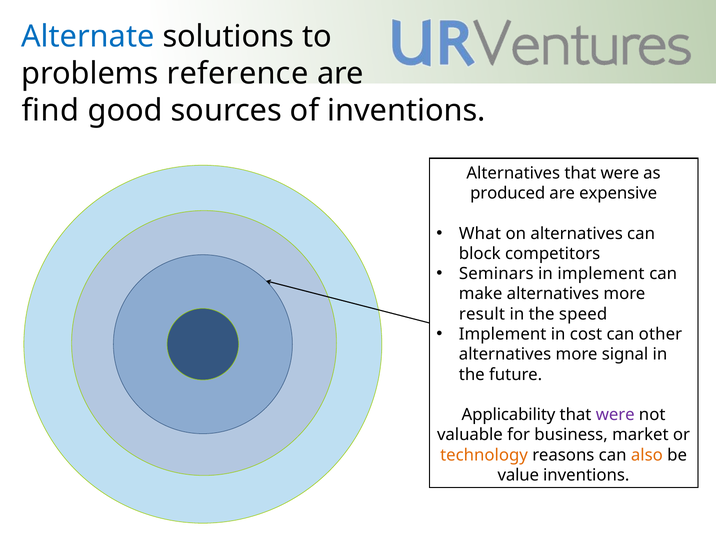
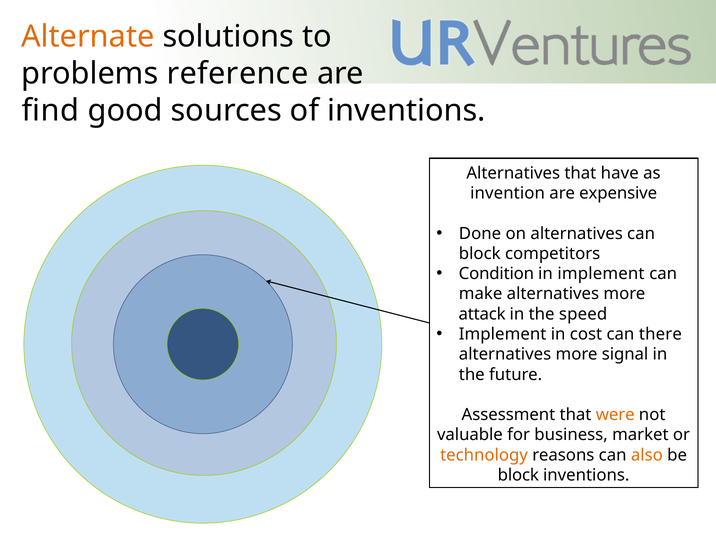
Alternate colour: blue -> orange (88, 37)
Alternatives that were: were -> have (620, 173)
produced: produced -> invention (508, 193)
What: What -> Done (480, 233)
Seminars: Seminars -> Condition (496, 274)
result: result -> attack (482, 314)
other: other -> there (660, 334)
Applicability: Applicability -> Assessment (508, 415)
were colour: purple -> orange (615, 415)
value: value -> block (518, 475)
